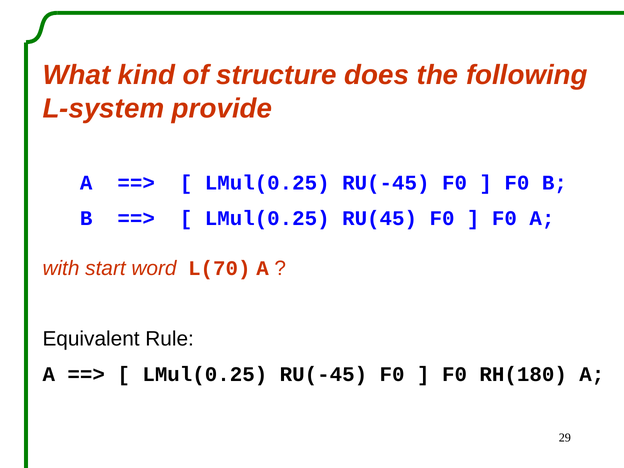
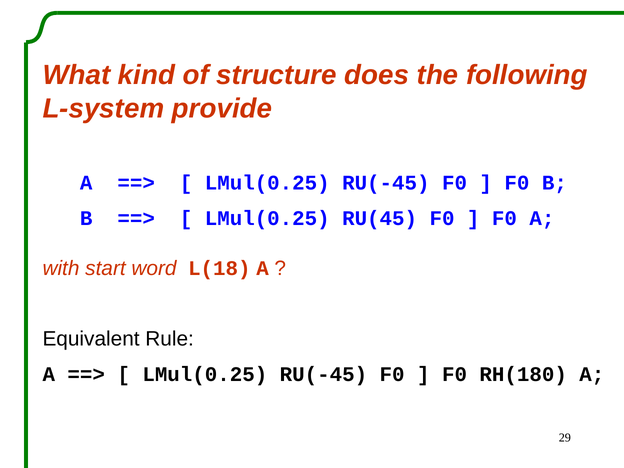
L(70: L(70 -> L(18 (219, 268)
